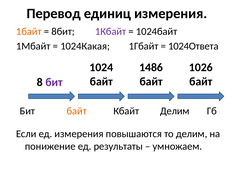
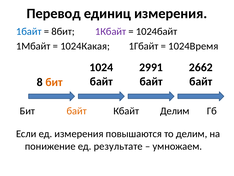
1байт colour: orange -> blue (29, 31)
1024Ответа: 1024Ответа -> 1024Время (193, 46)
1486: 1486 -> 2991 (151, 67)
1026: 1026 -> 2662 (201, 67)
бит colour: purple -> orange (54, 82)
результаты: результаты -> результате (118, 146)
